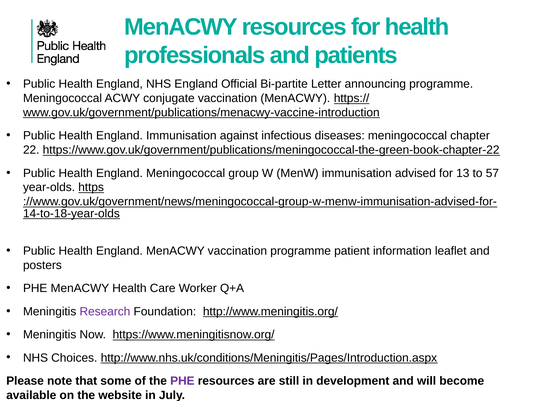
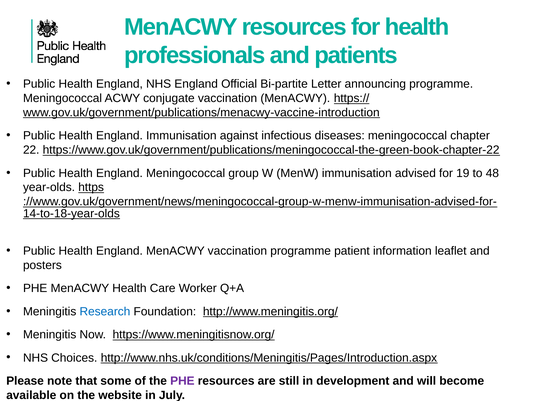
13: 13 -> 19 (463, 173)
57: 57 -> 48 (492, 173)
Research colour: purple -> blue (105, 312)
